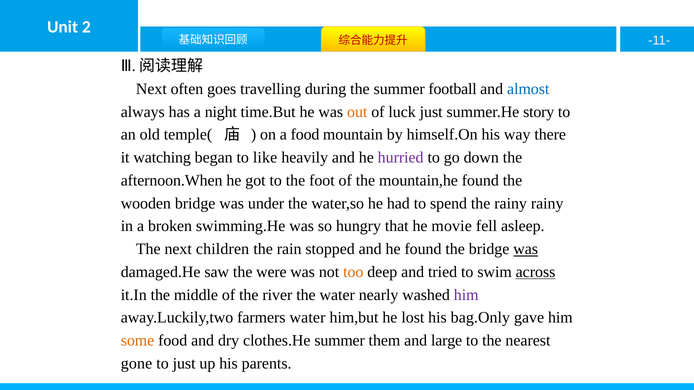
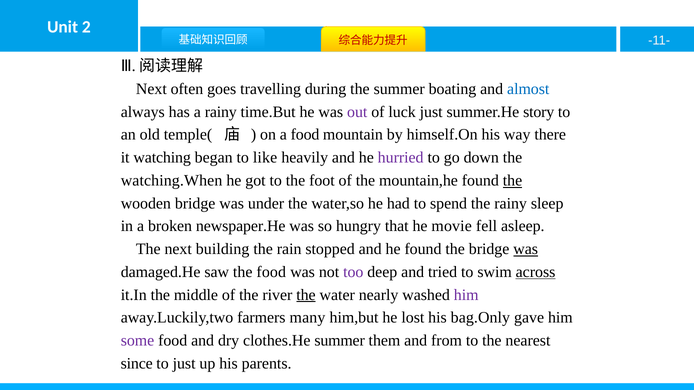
football: football -> boating (452, 89)
a night: night -> rainy (221, 112)
out colour: orange -> purple (357, 112)
afternoon.When: afternoon.When -> watching.When (172, 181)
the underline: none -> present (512, 181)
rainy rainy: rainy -> sleep (547, 204)
swimming.He: swimming.He -> newspaper.He (241, 226)
children: children -> building (223, 249)
the were: were -> food (271, 272)
too colour: orange -> purple (353, 272)
the underline: none -> present (306, 295)
farmers water: water -> many (308, 318)
some colour: orange -> purple (138, 341)
large: large -> from (447, 341)
gone: gone -> since (137, 364)
